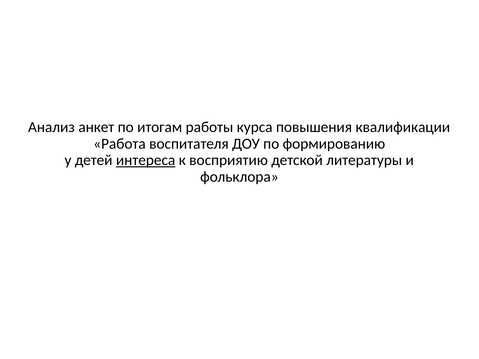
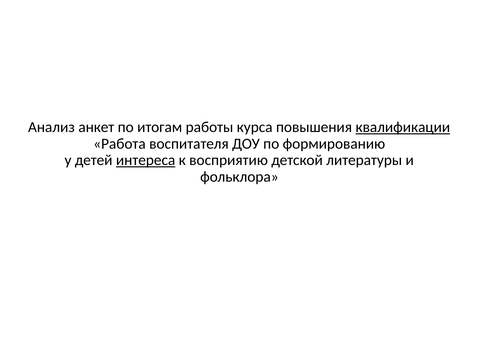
квалификации underline: none -> present (403, 127)
